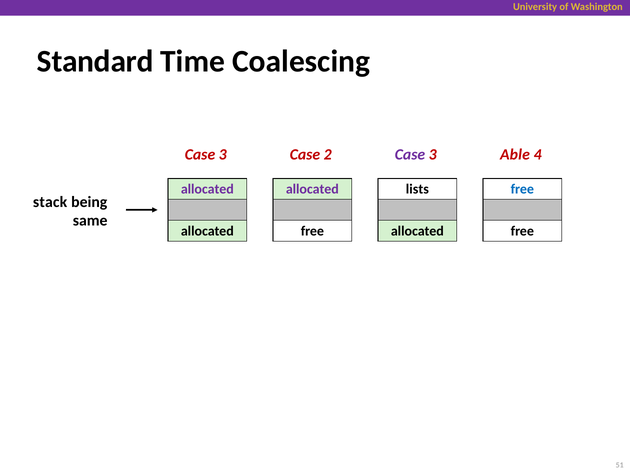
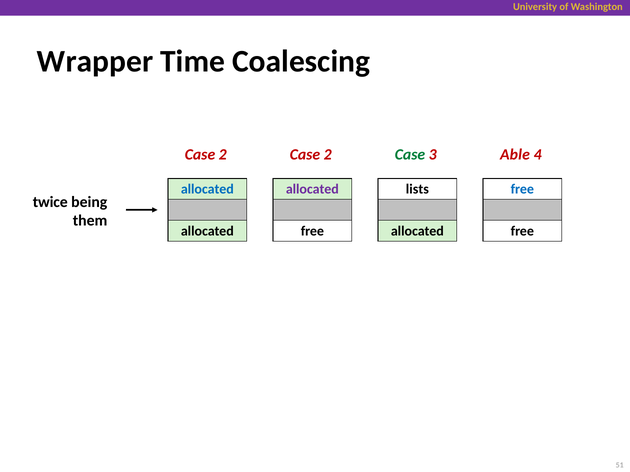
Standard: Standard -> Wrapper (95, 61)
3: 3 -> 2 (223, 155)
Case colour: purple -> green (410, 155)
allocated colour: purple -> blue (207, 189)
stack: stack -> twice (50, 202)
same: same -> them (90, 221)
